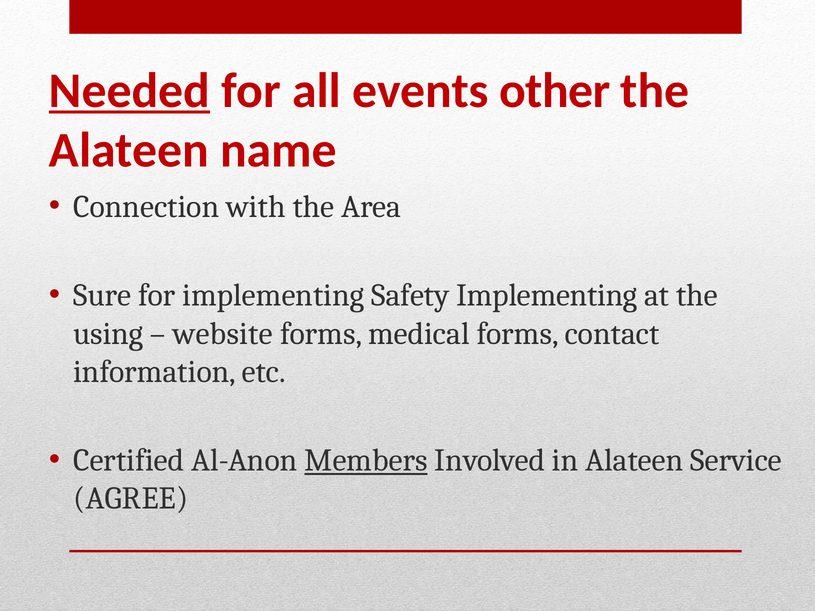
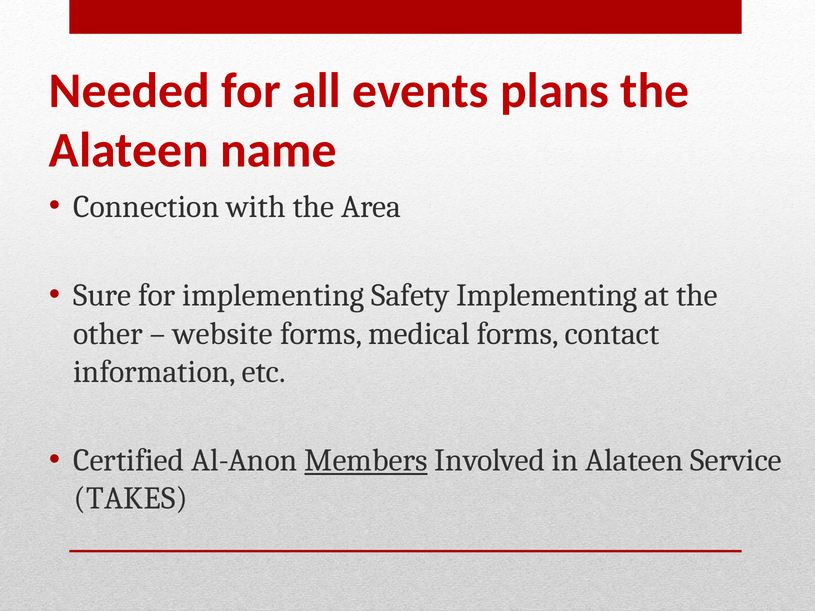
Needed underline: present -> none (130, 91)
other: other -> plans (555, 91)
using: using -> other (108, 334)
AGREE: AGREE -> TAKES (131, 499)
